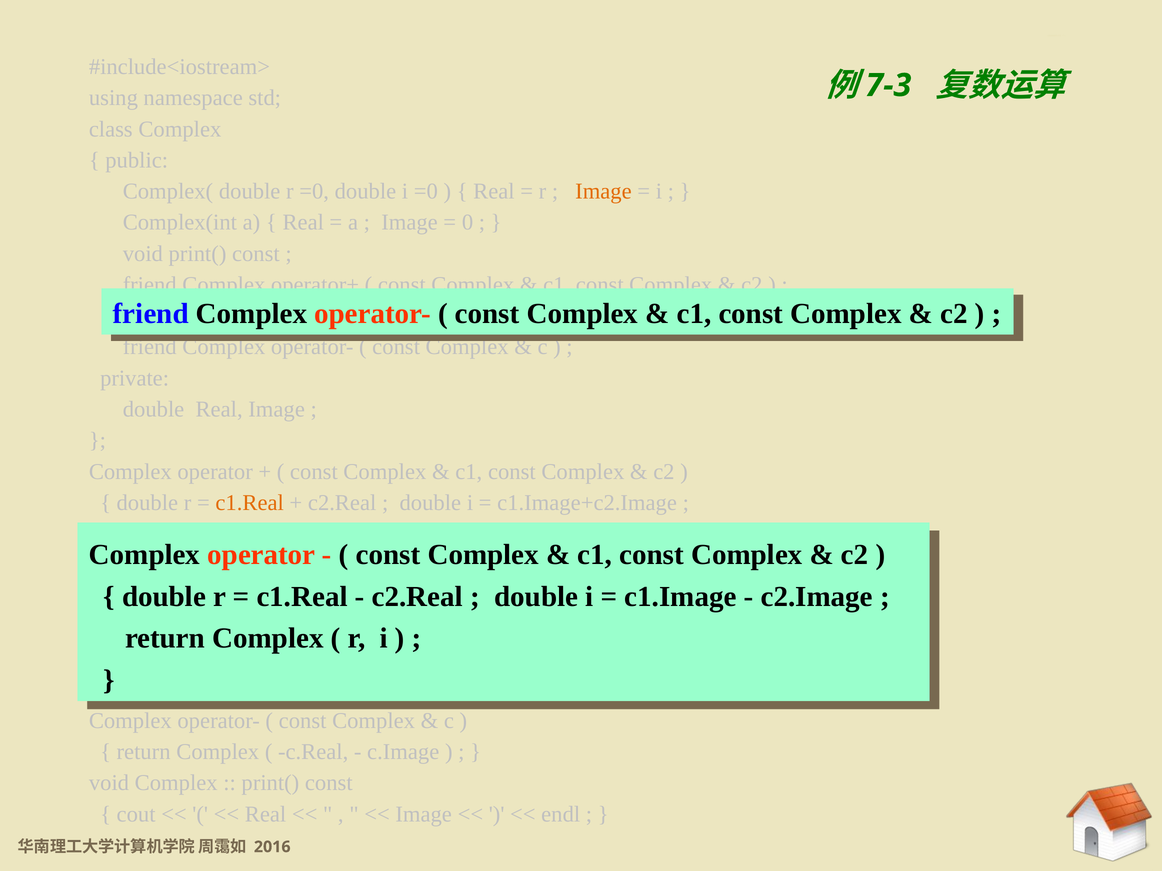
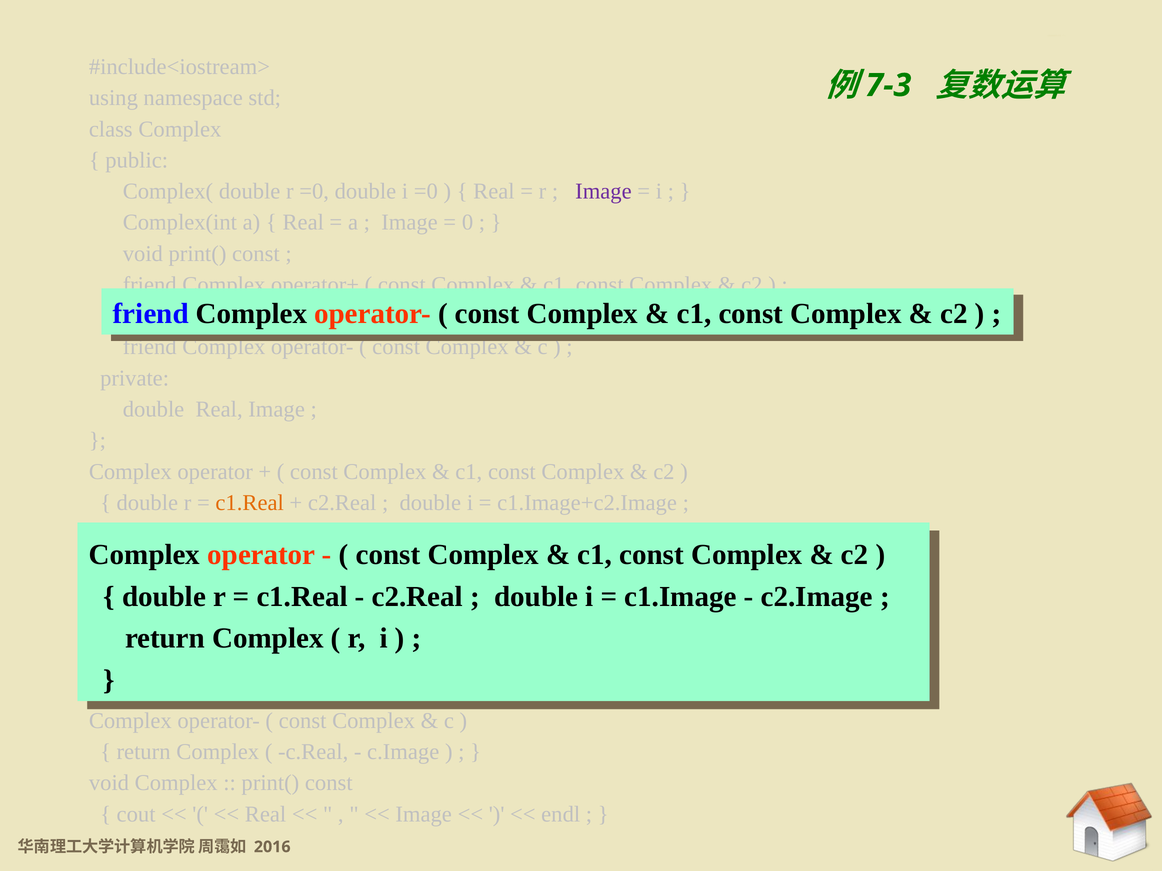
Image colour: orange -> purple (603, 191)
